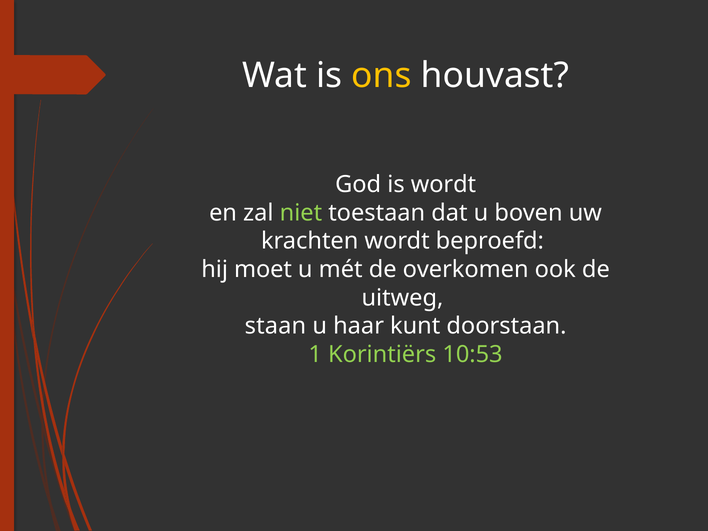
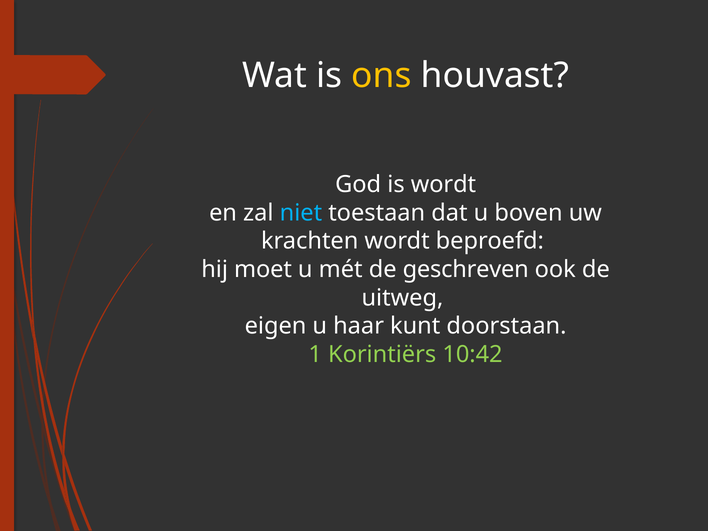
niet colour: light green -> light blue (301, 213)
overkomen: overkomen -> geschreven (466, 270)
staan: staan -> eigen (276, 326)
10:53: 10:53 -> 10:42 (473, 354)
